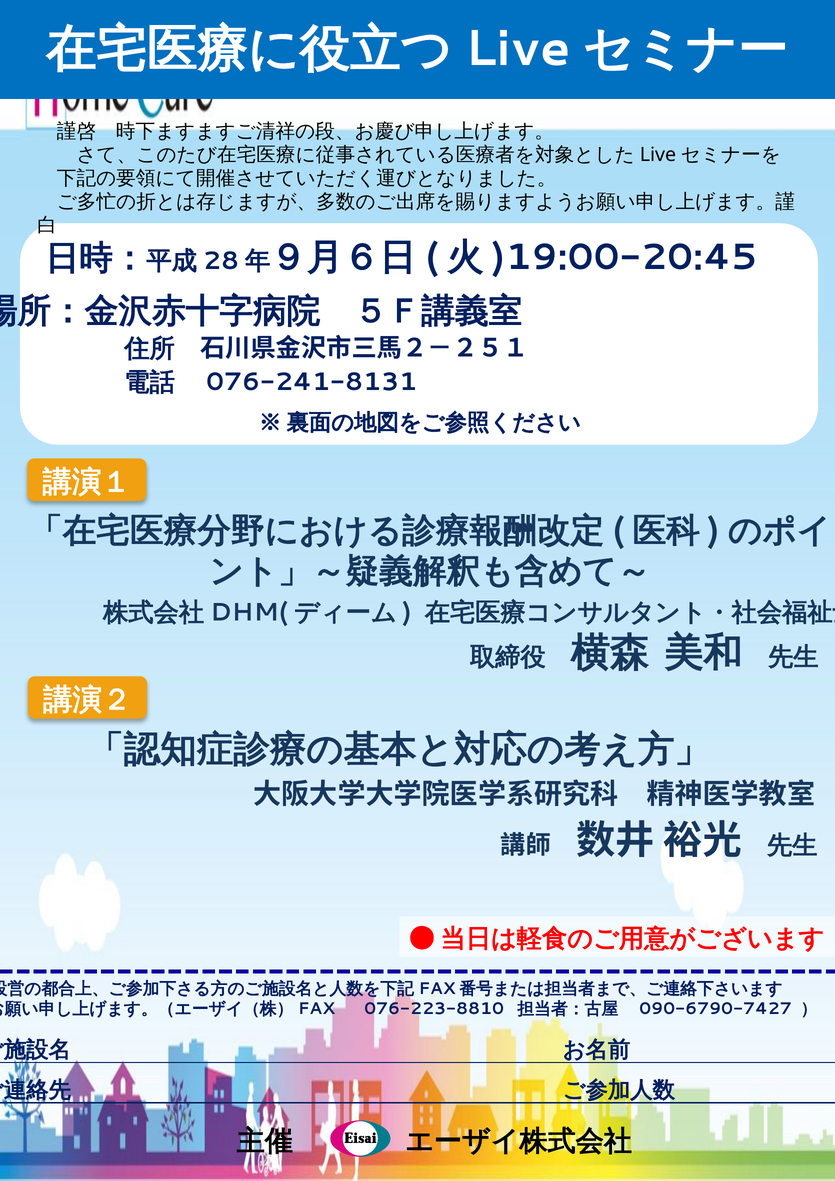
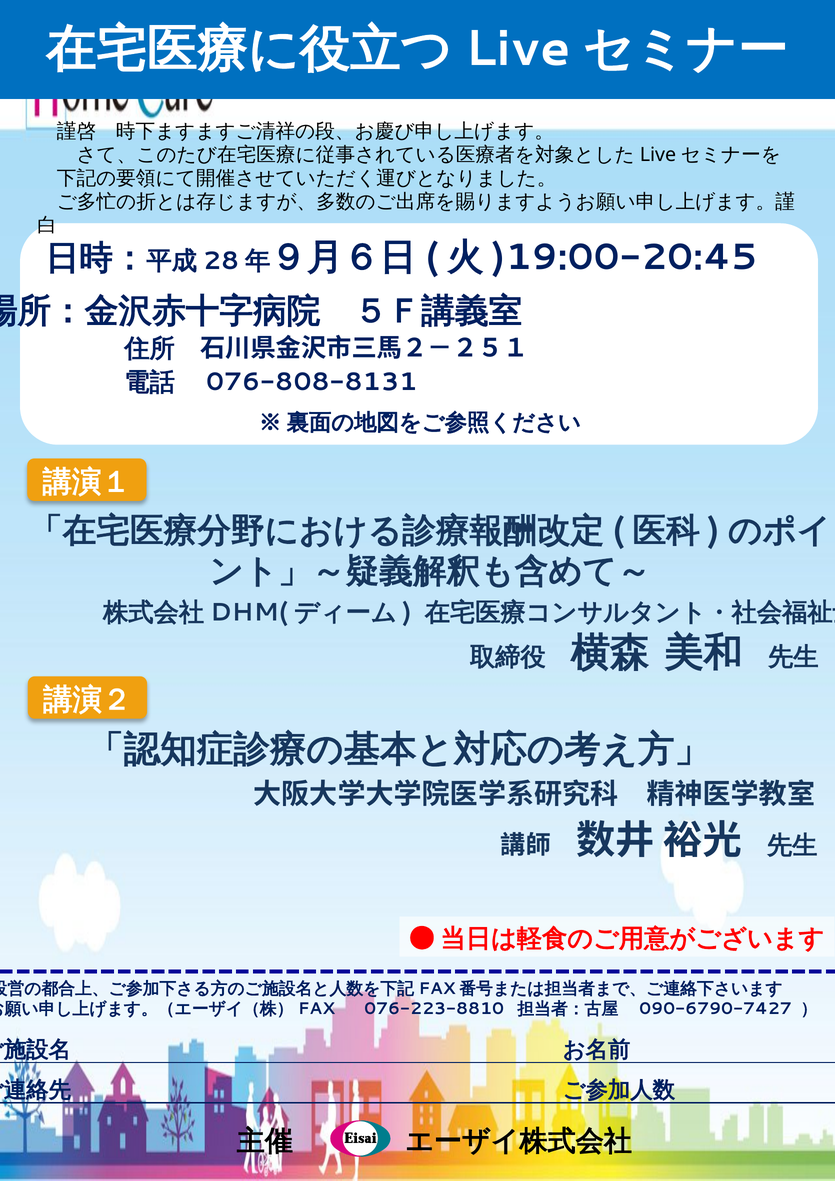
076-241-8131: 076-241-8131 -> 076-808-8131 (312, 382)
